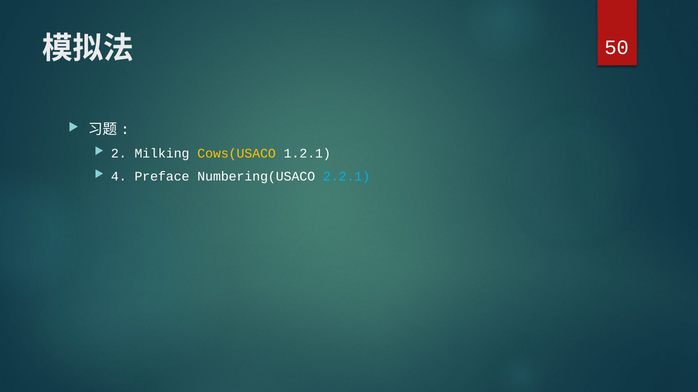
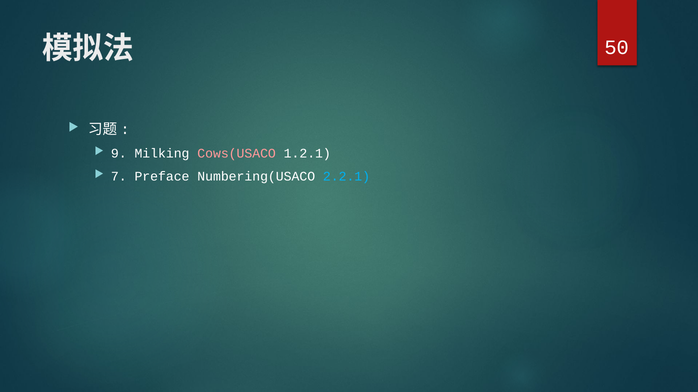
2: 2 -> 9 (119, 154)
Cows(USACO colour: yellow -> pink (237, 154)
4: 4 -> 7 (119, 177)
